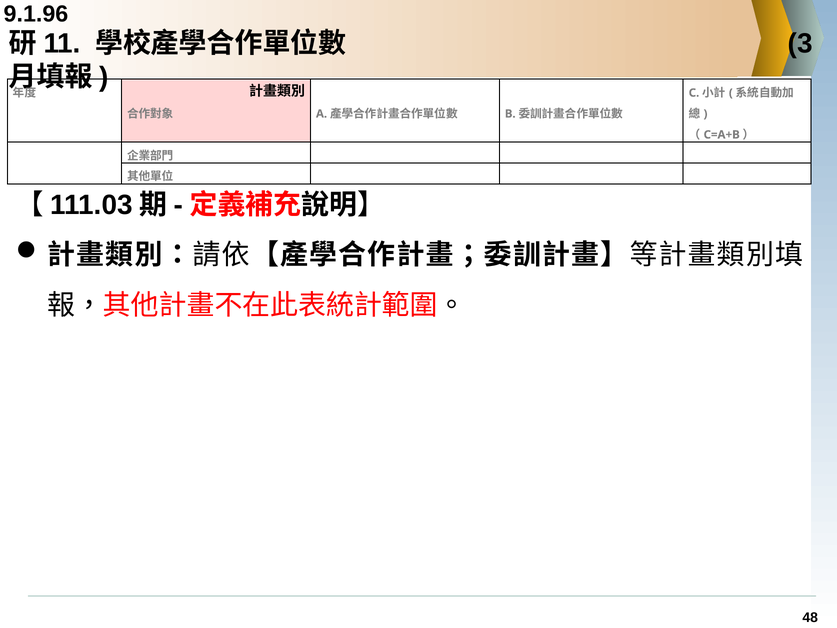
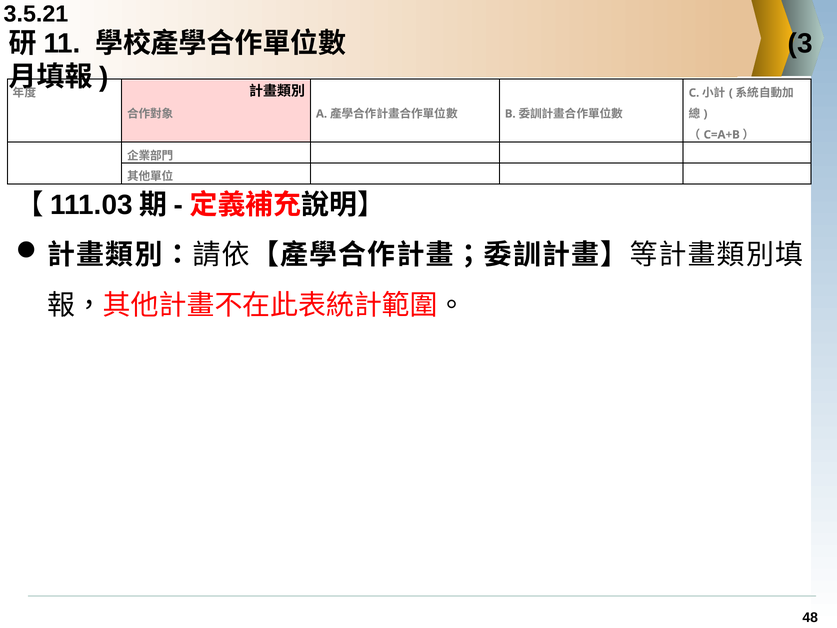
9.1.96: 9.1.96 -> 3.5.21 (36, 14)
